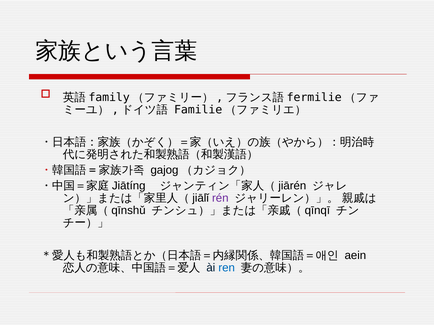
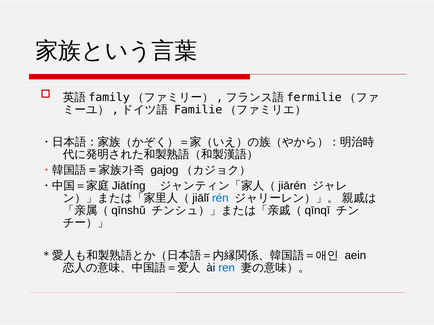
rén colour: purple -> blue (220, 198)
